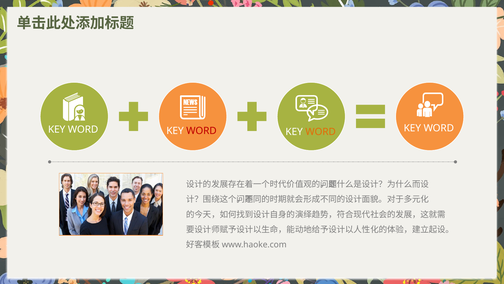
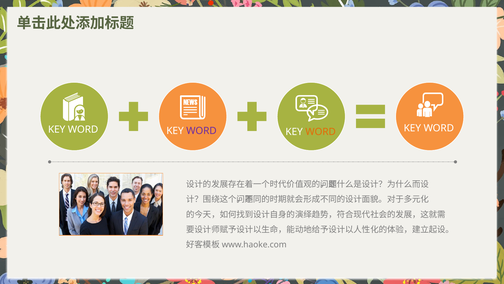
WORD colour: red -> purple (201, 131)
